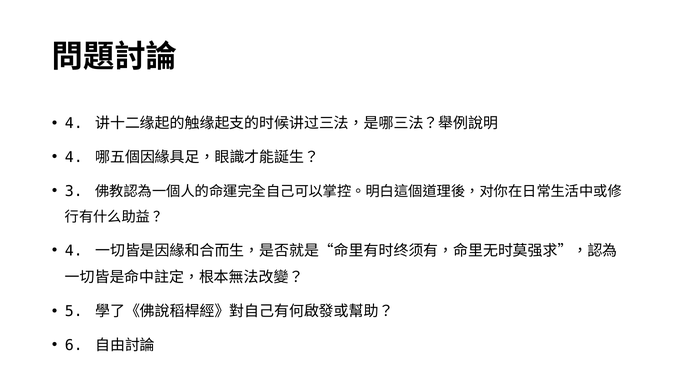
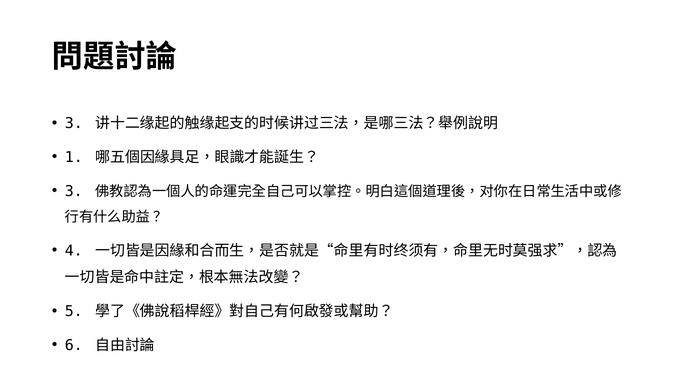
4: 4 -> 3 (74, 124)
4: 4 -> 1 (74, 158)
